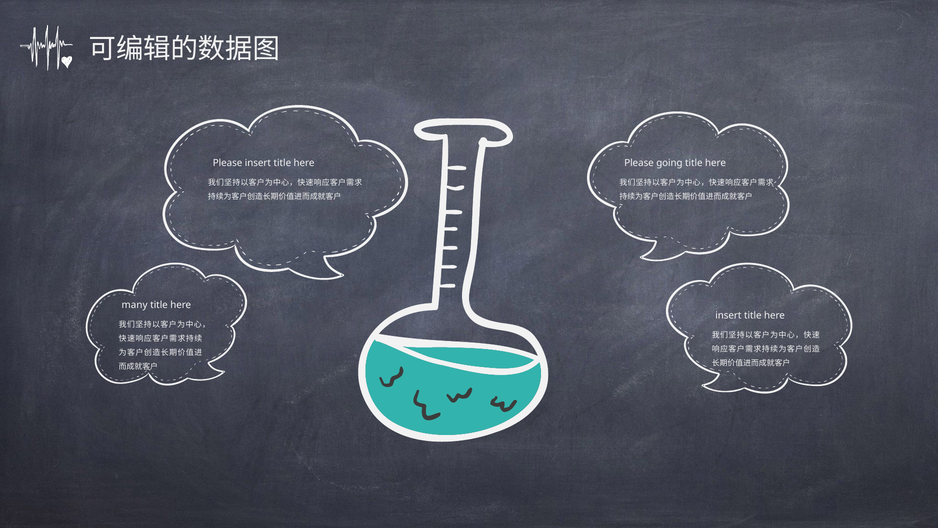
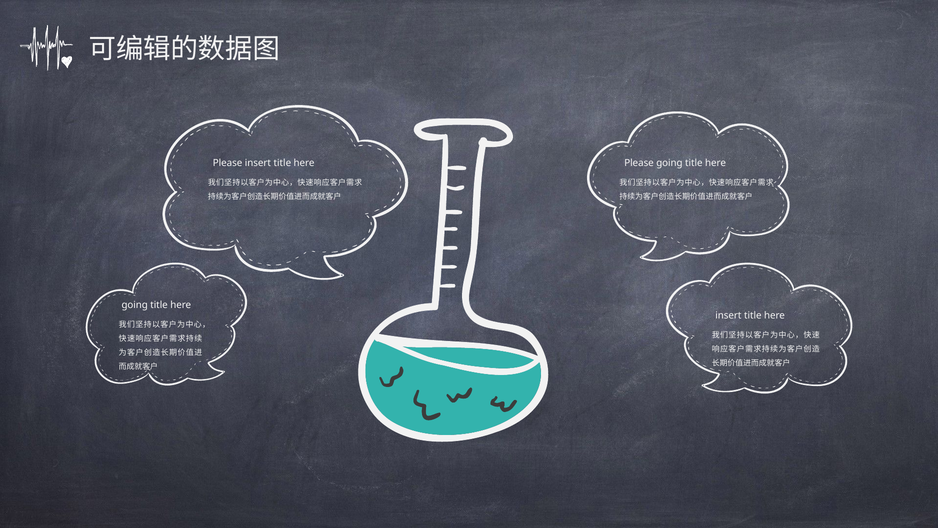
many: many -> going (135, 305)
